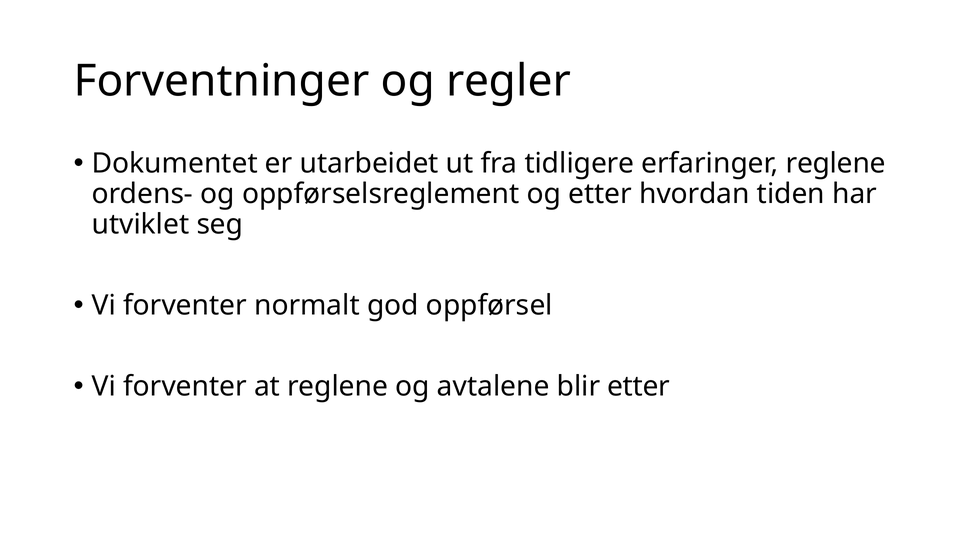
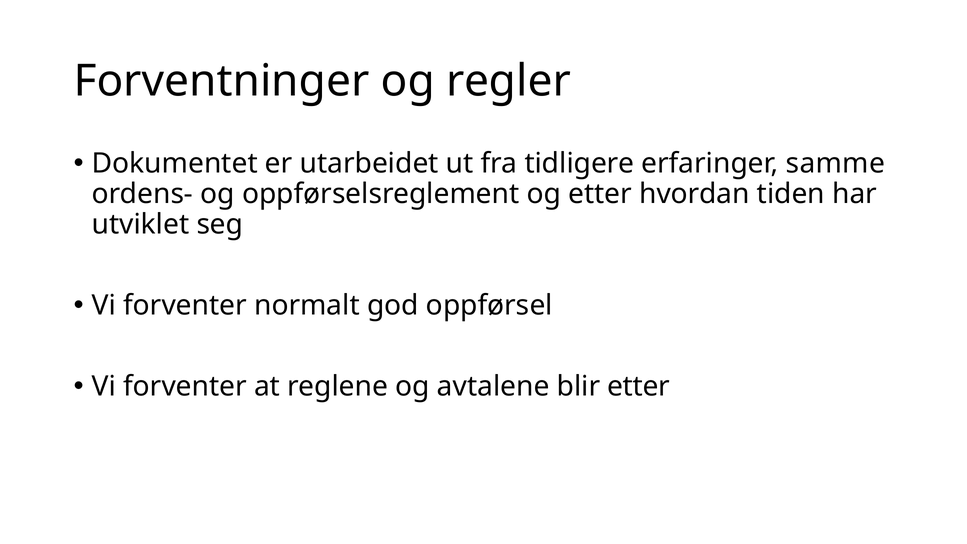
erfaringer reglene: reglene -> samme (835, 163)
